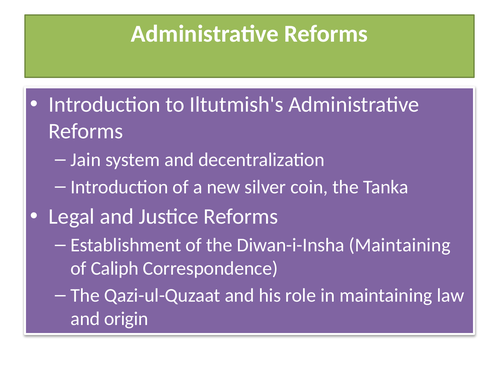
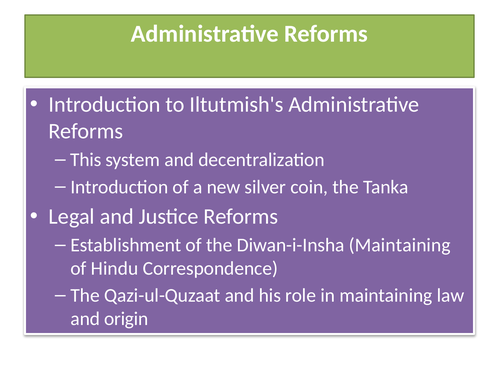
Jain: Jain -> This (86, 160)
Caliph: Caliph -> Hindu (115, 269)
